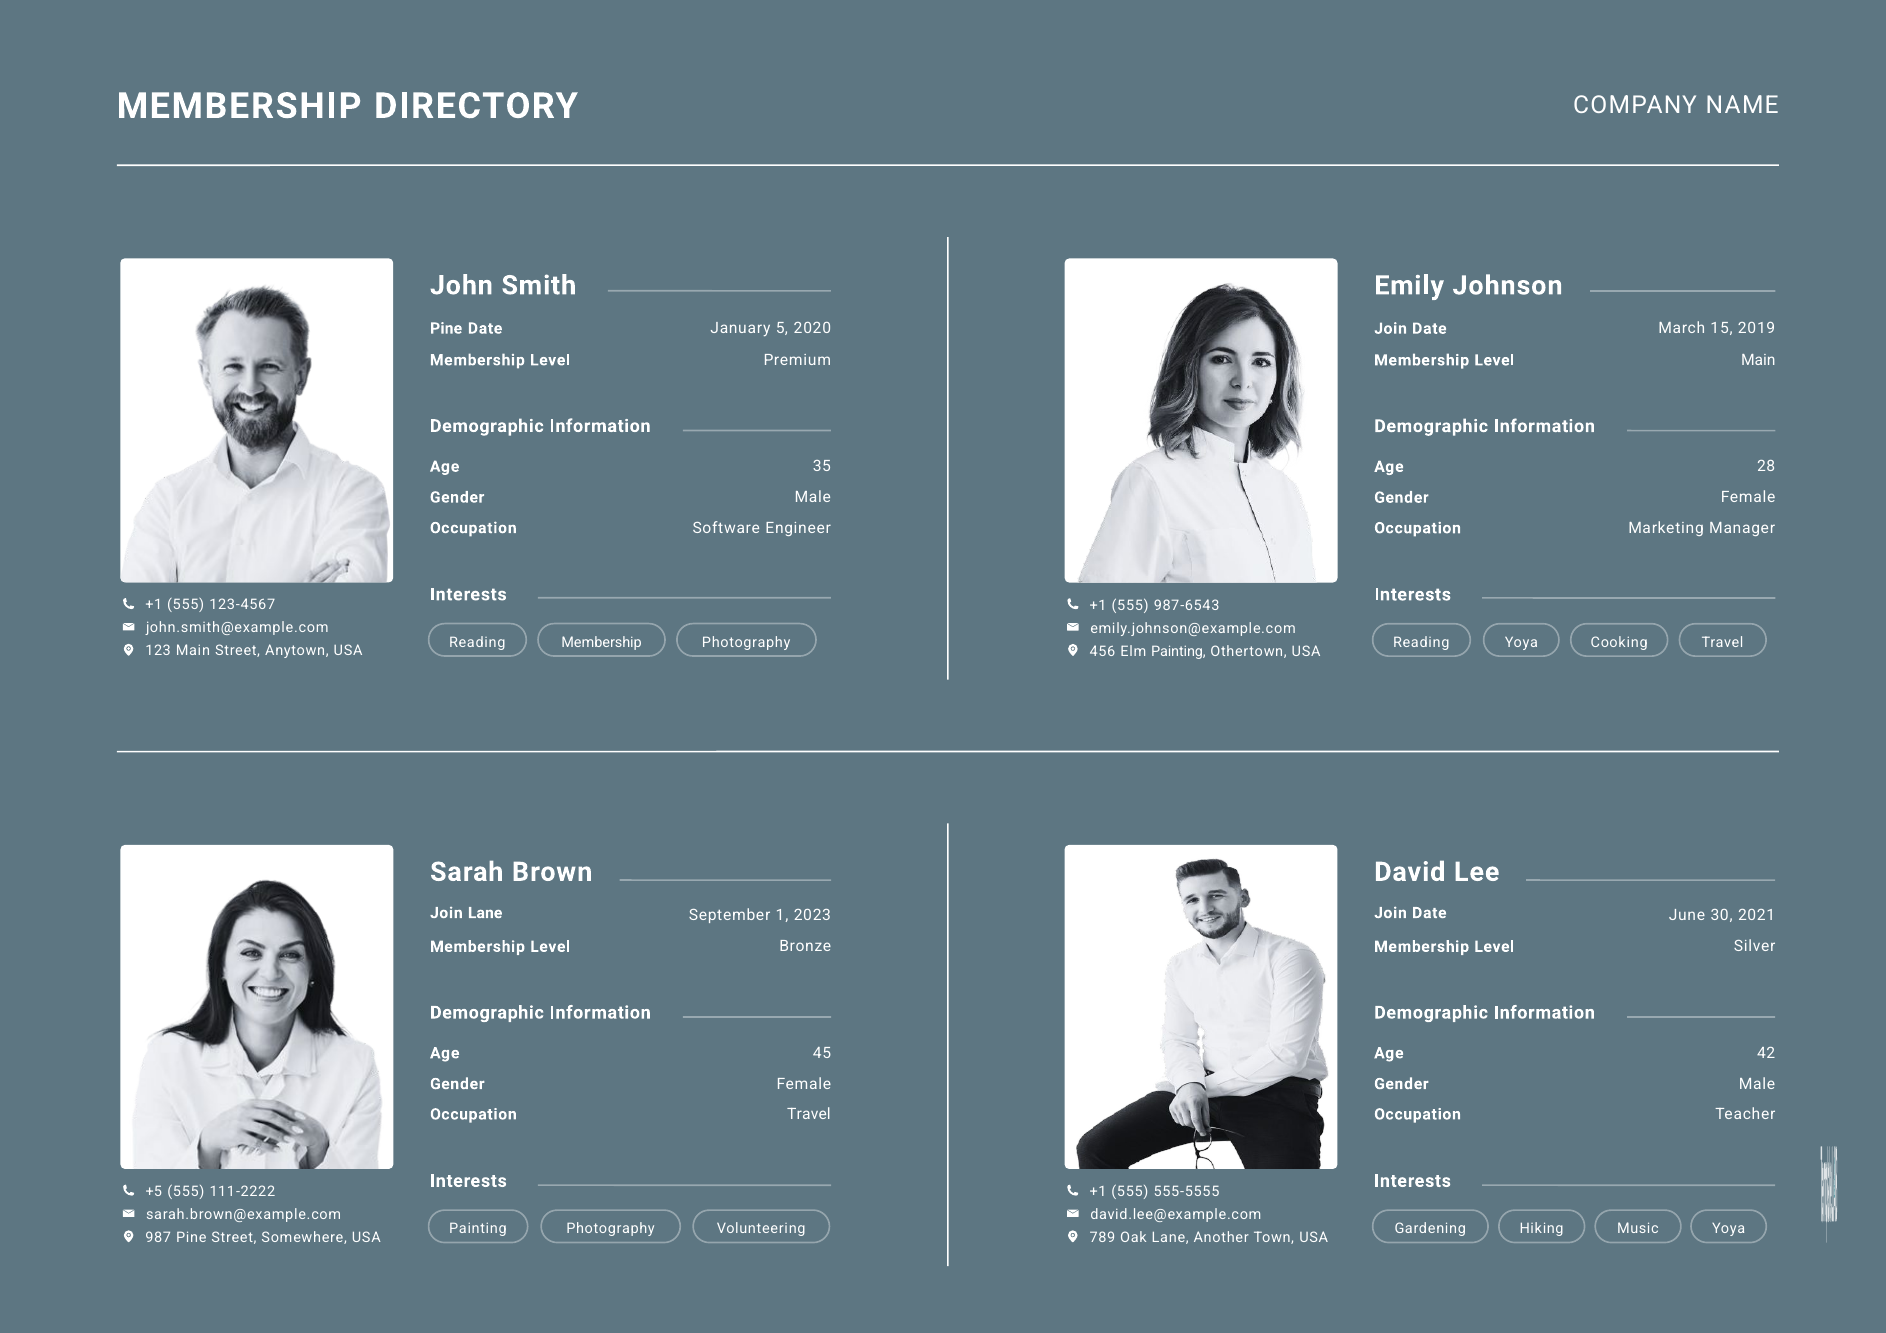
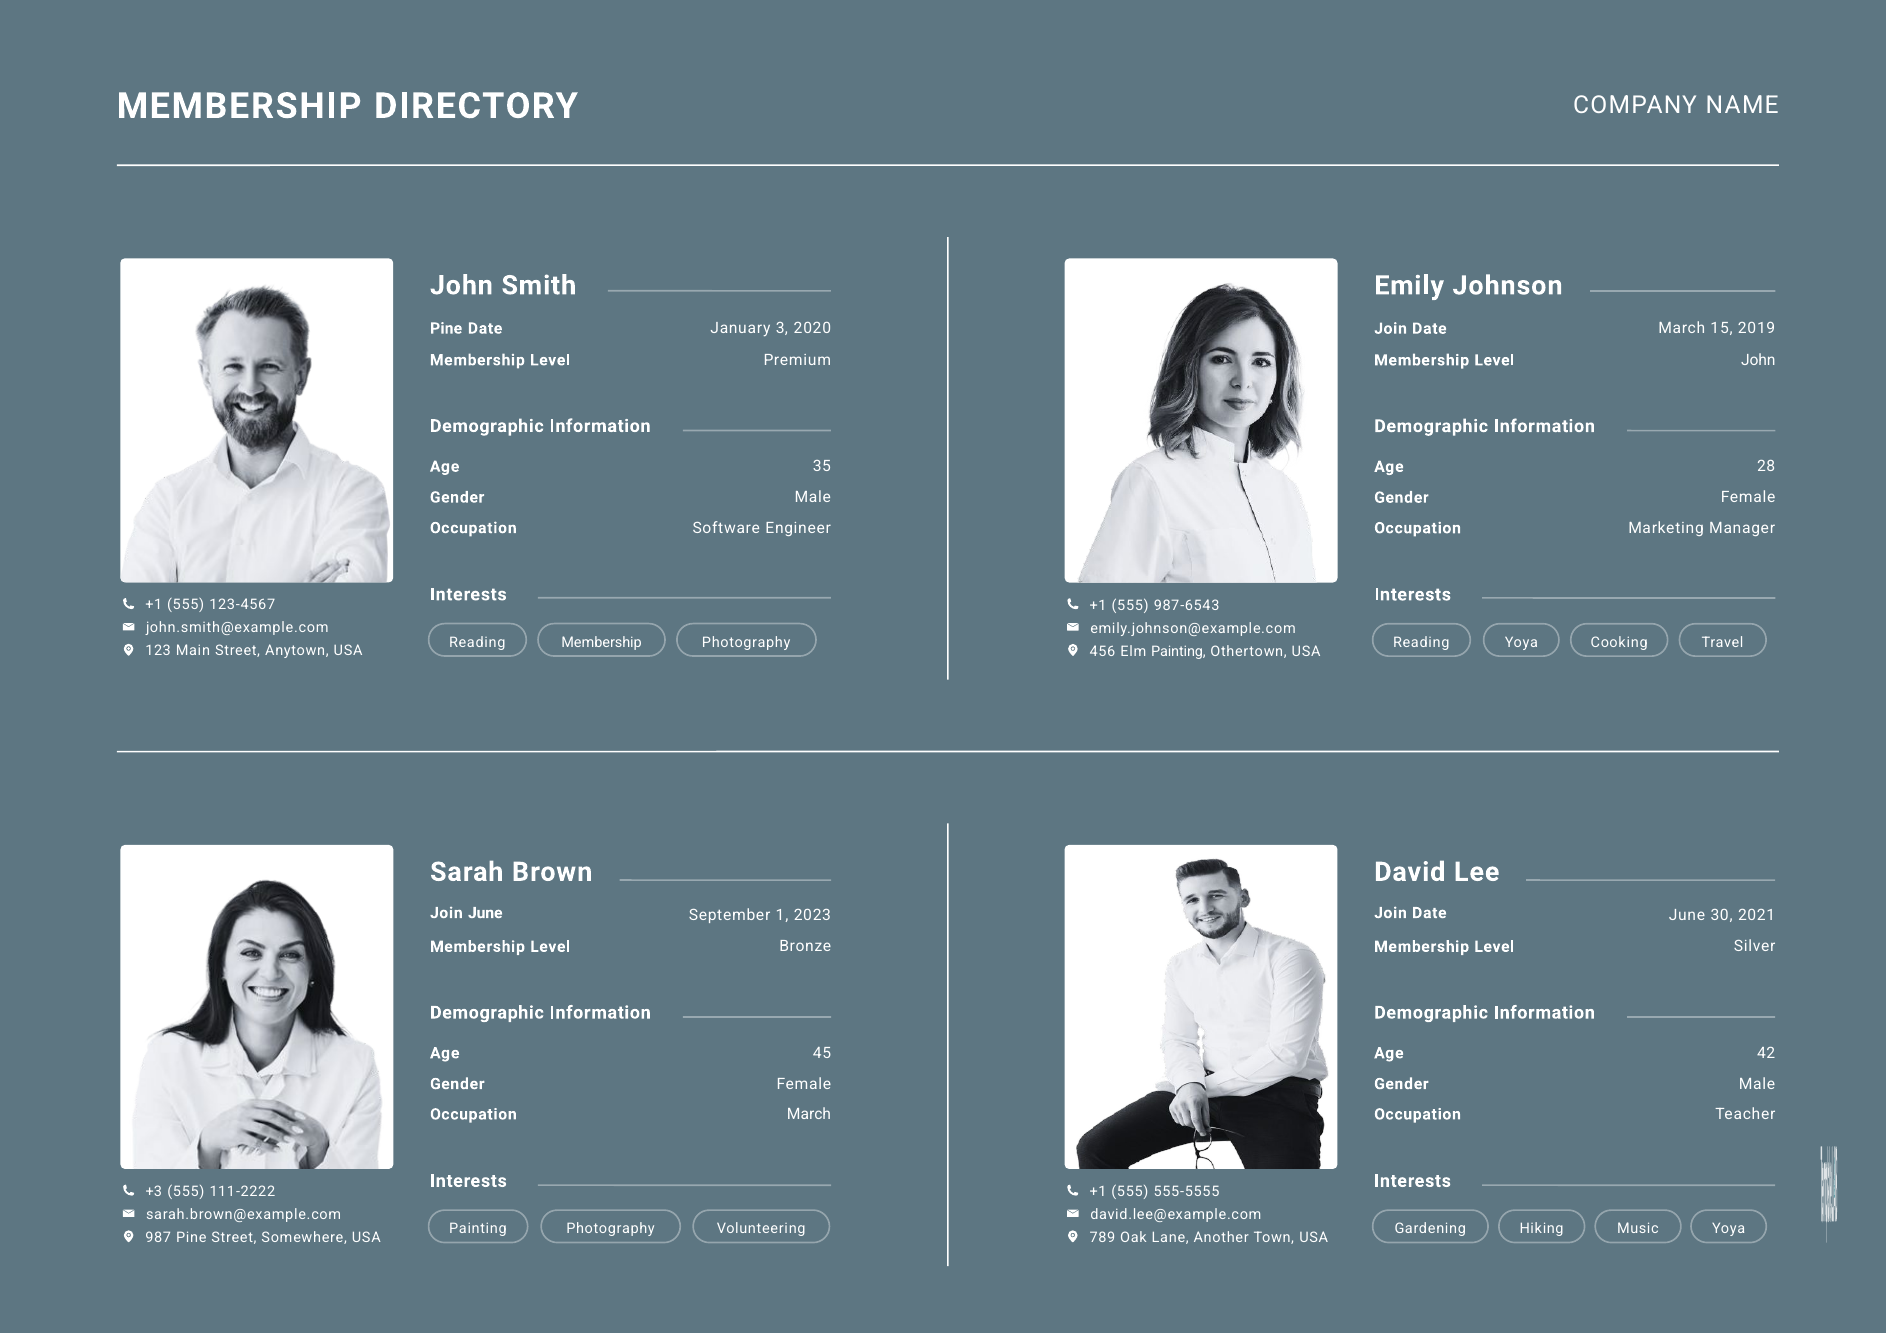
5: 5 -> 3 (782, 328)
Main: Main -> John (1758, 360)
Join Lane: Lane -> June (485, 913)
Travel: Travel -> March (809, 1114)
+5: +5 -> +3 (154, 1191)
